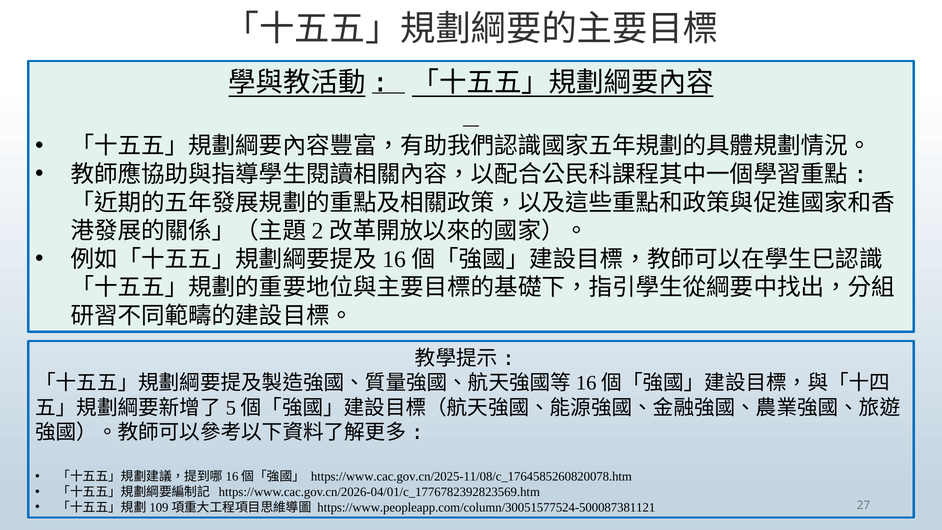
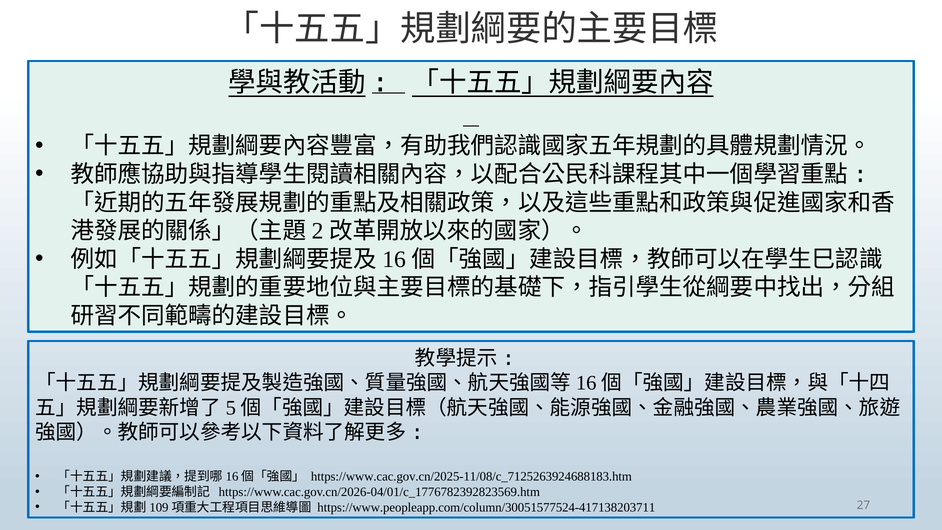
https://www.cac.gov.cn/2025-11/08/c_1764585260820078.htm: https://www.cac.gov.cn/2025-11/08/c_1764585260820078.htm -> https://www.cac.gov.cn/2025-11/08/c_7125263924688183.htm (471, 477)
https://www.peopleapp.com/column/30051577524-500087381121: https://www.peopleapp.com/column/30051577524-500087381121 -> https://www.peopleapp.com/column/30051577524-417138203711 (486, 507)
